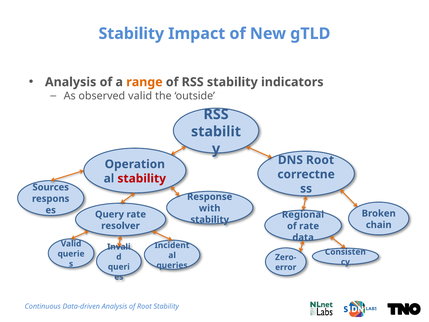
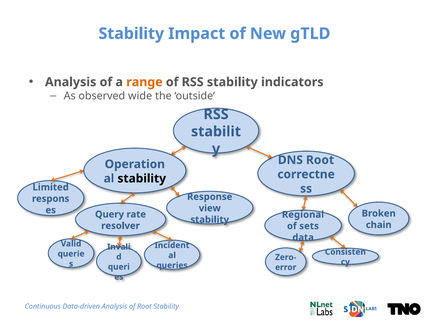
observed valid: valid -> wide (140, 96)
stability colour: red -> black (142, 178)
Sources: Sources -> Limited (51, 187)
with: with -> view (210, 208)
of rate: rate -> sets (309, 226)
